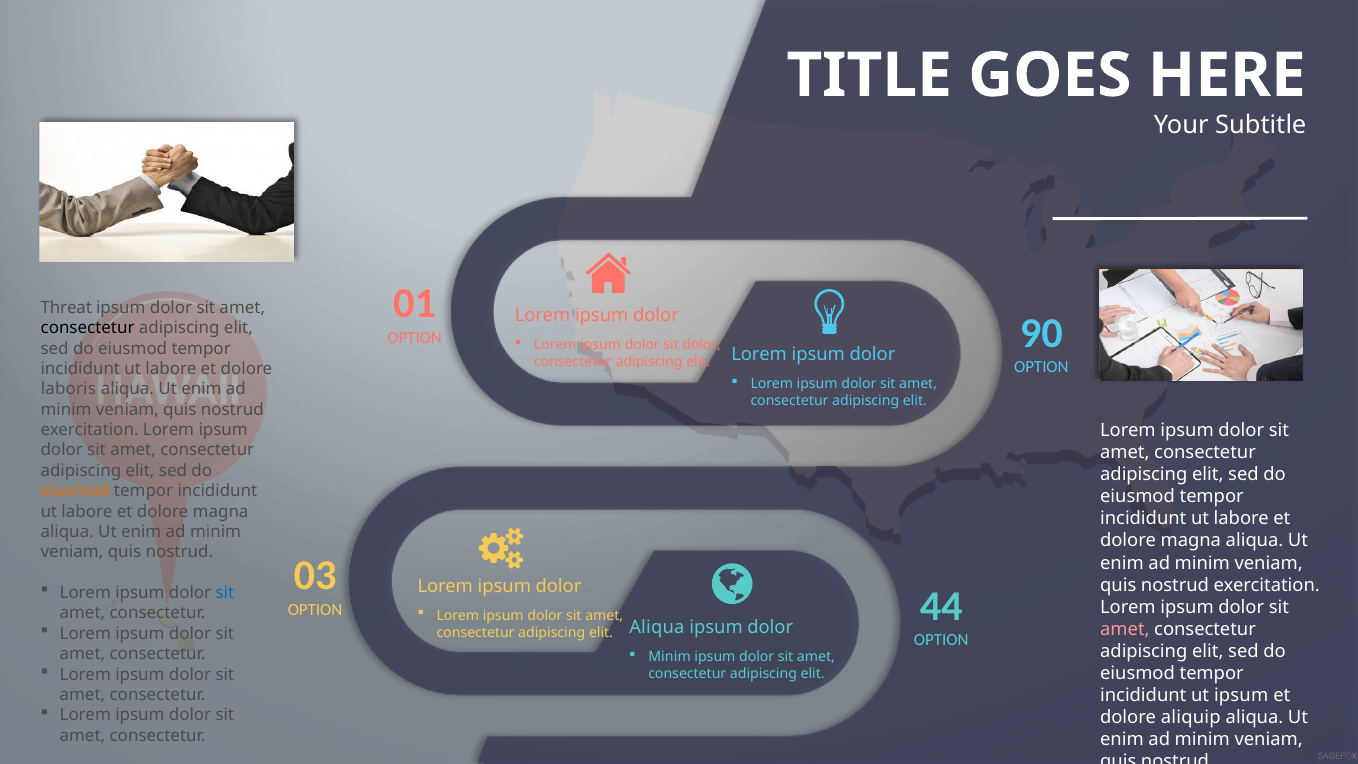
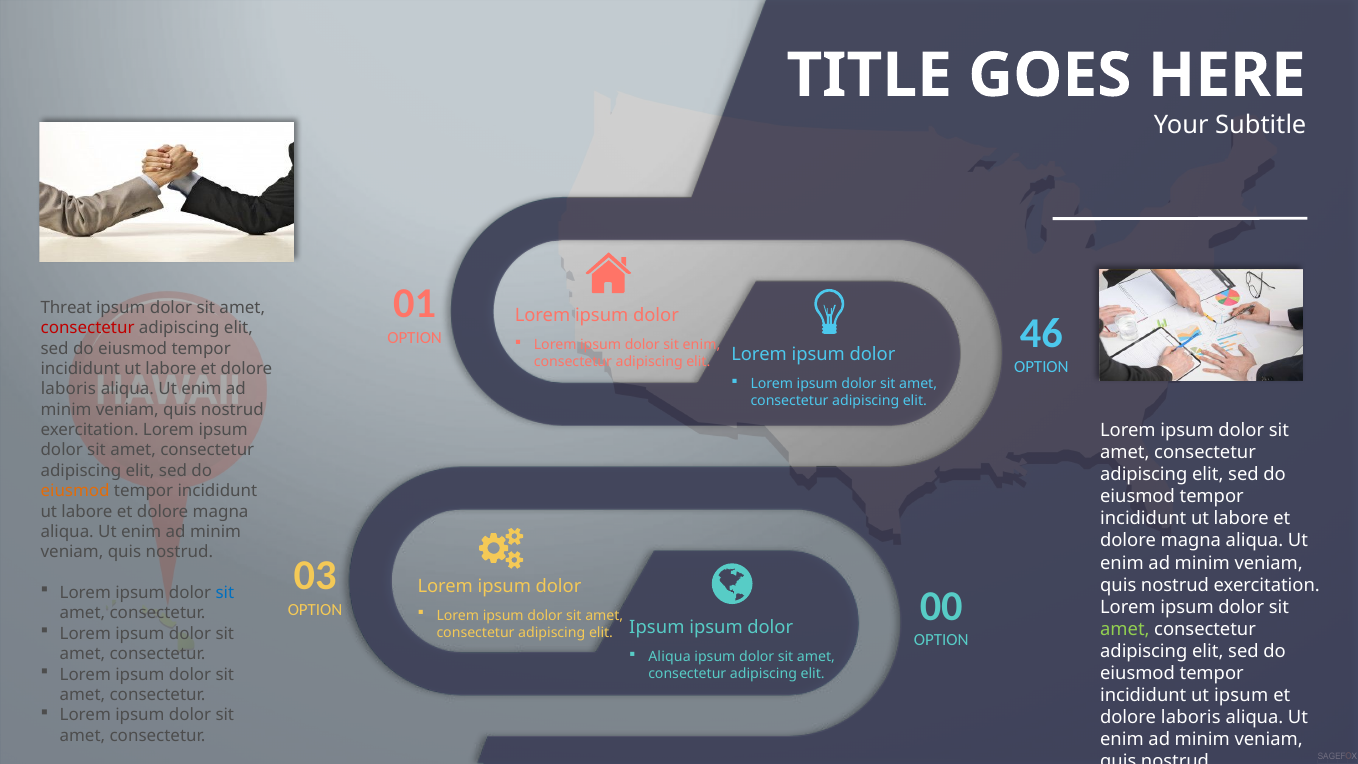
consectetur colour: black -> red (88, 328)
90: 90 -> 46 (1041, 333)
sit dolor: dolor -> enim (702, 345)
44: 44 -> 00 (941, 606)
amet colour: pink -> light green (1125, 629)
elit Aliqua: Aliqua -> Ipsum (657, 628)
Minim: Minim -> Aliqua (670, 657)
aliquip: aliquip -> laboris (1191, 717)
